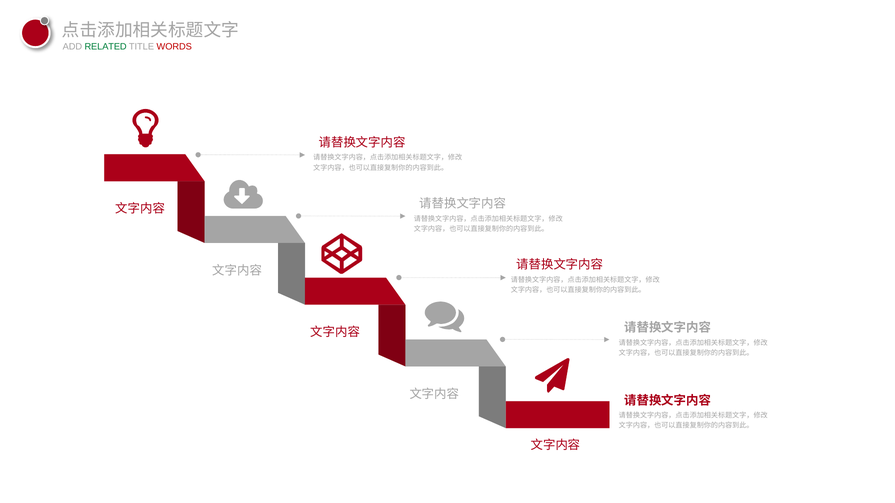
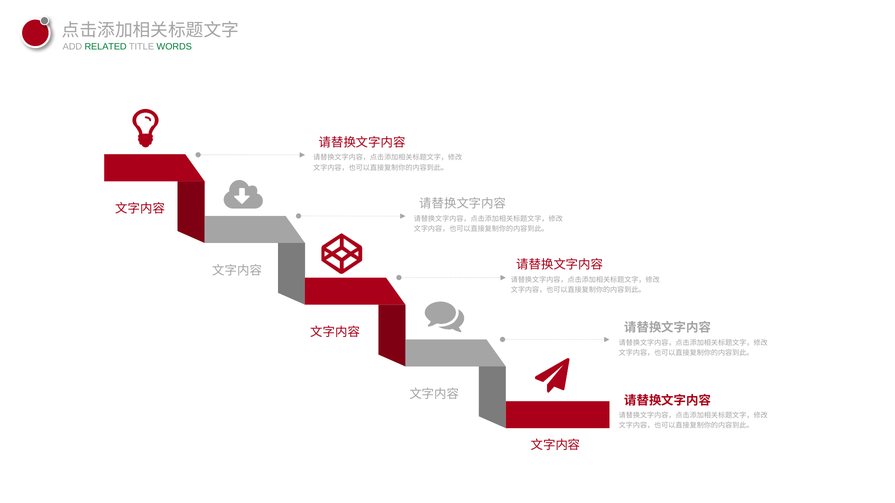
WORDS colour: red -> green (174, 47)
